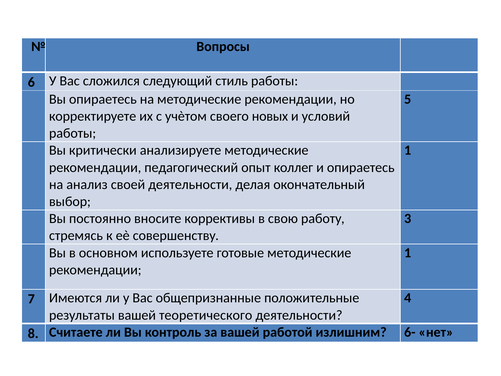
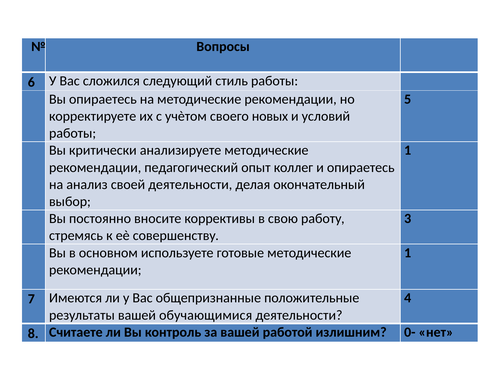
теоретического: теоретического -> обучающимися (206, 315)
6-: 6- -> 0- (410, 332)
